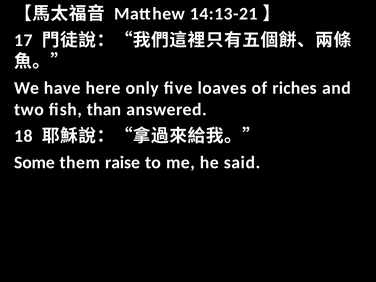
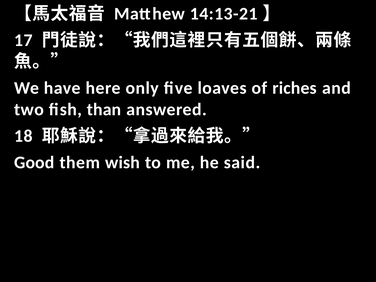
Some: Some -> Good (34, 162)
raise: raise -> wish (122, 162)
